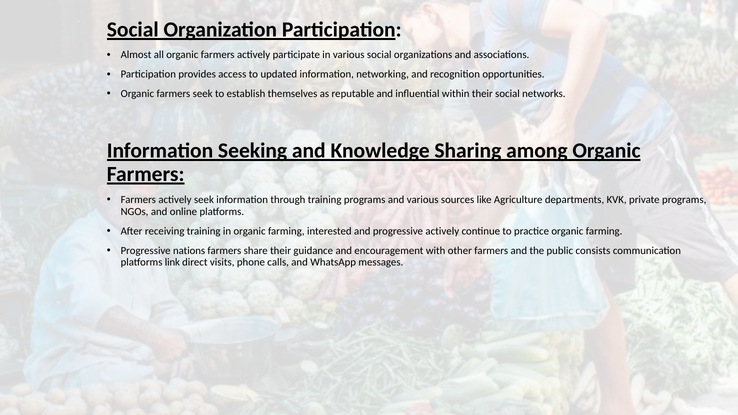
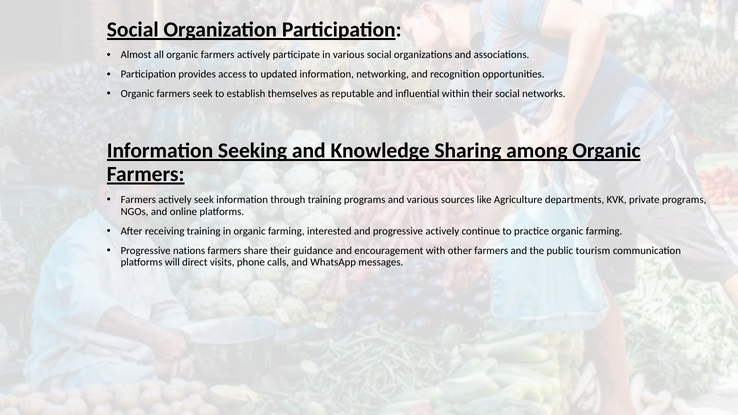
consists: consists -> tourism (593, 251)
link: link -> will (172, 262)
